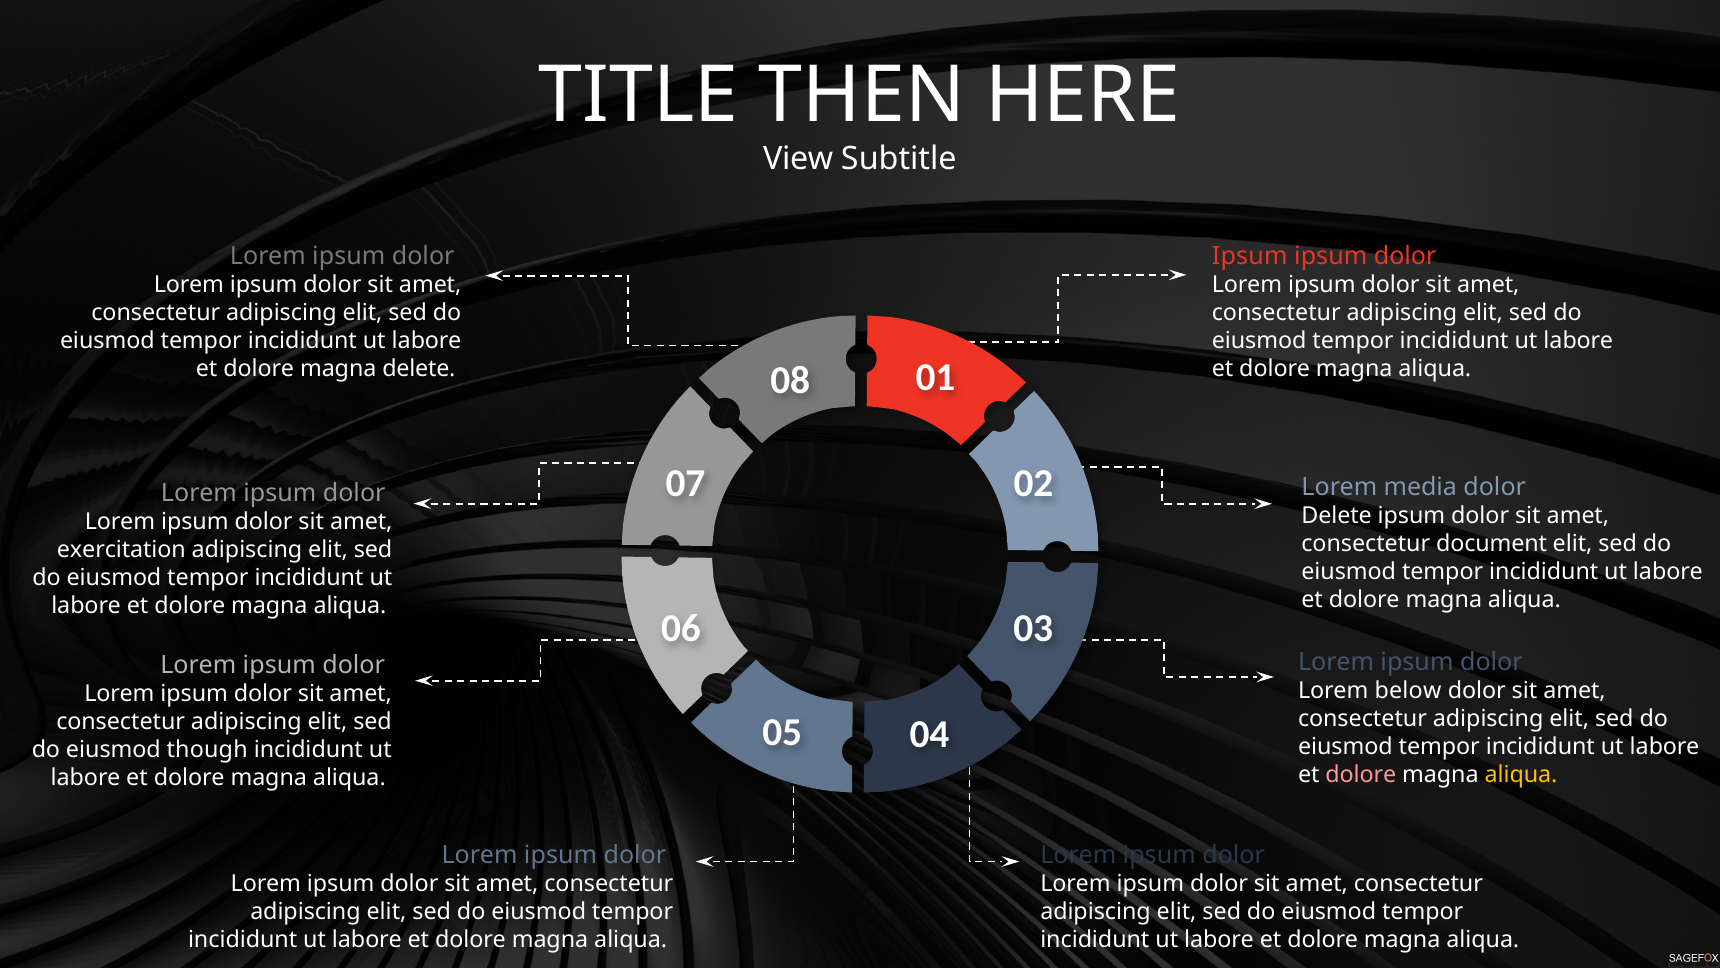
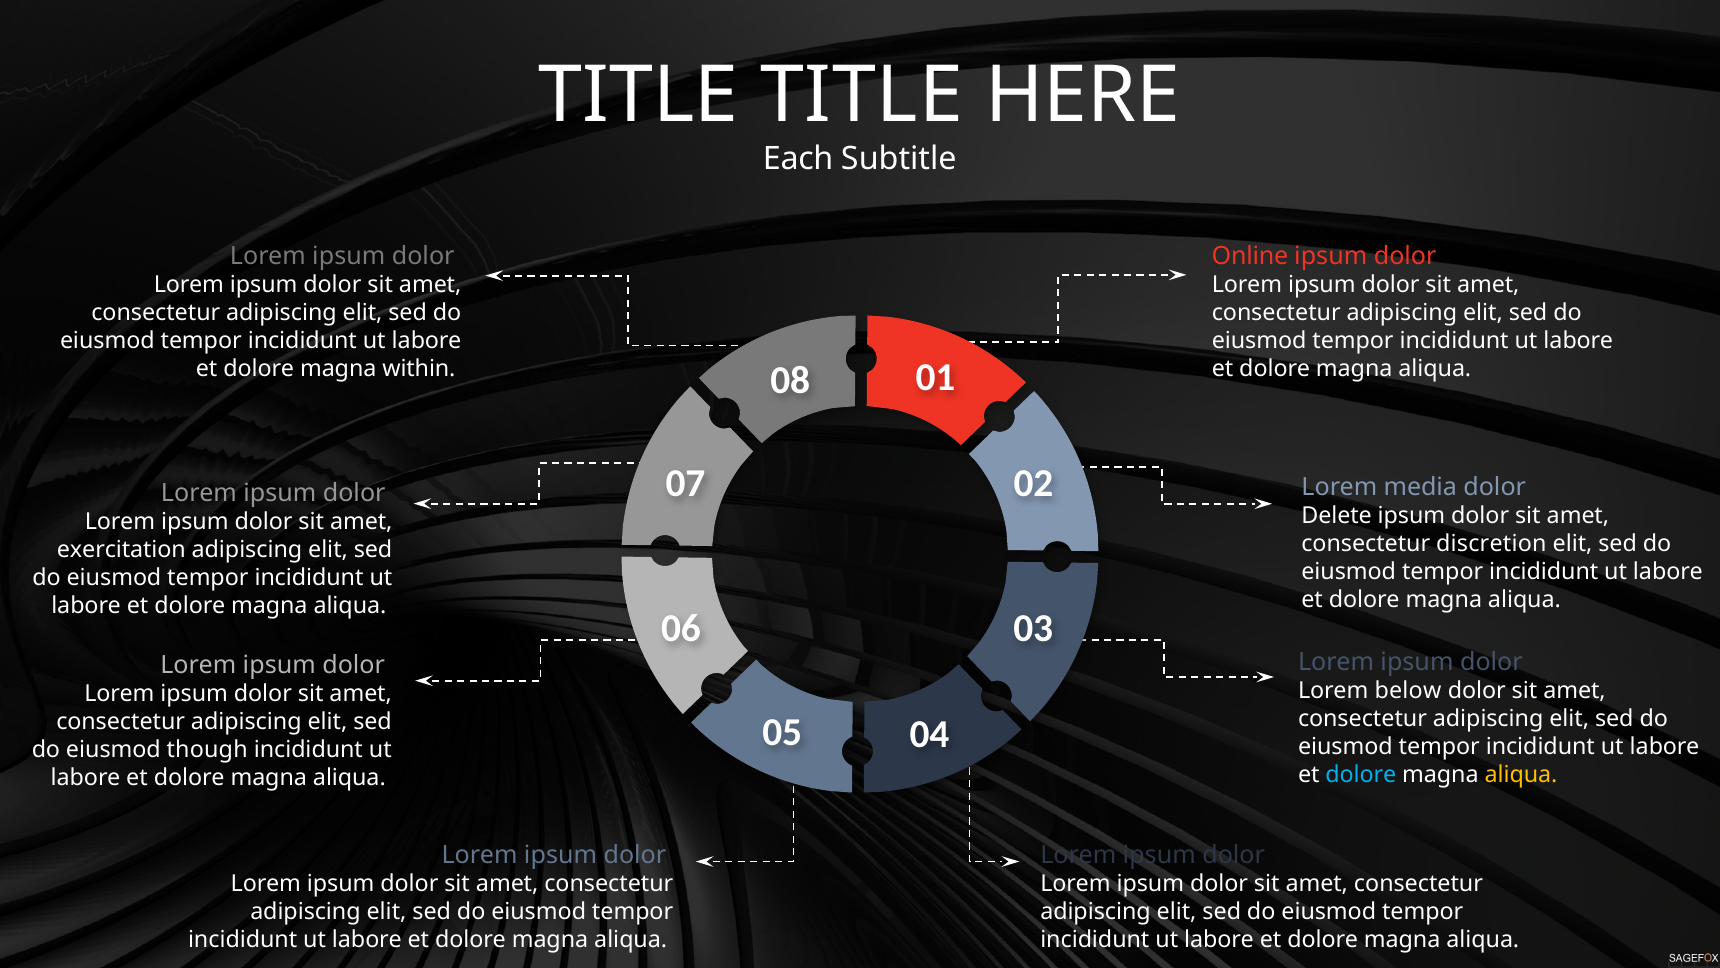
TITLE THEN: THEN -> TITLE (862, 96)
View: View -> Each (798, 159)
Ipsum: Ipsum -> Online (1250, 256)
magna delete: delete -> within (419, 369)
document: document -> discretion (1491, 544)
dolore colour: pink -> light blue (1361, 774)
